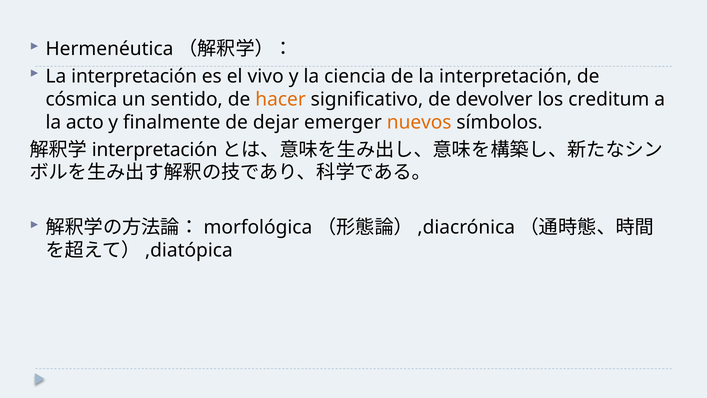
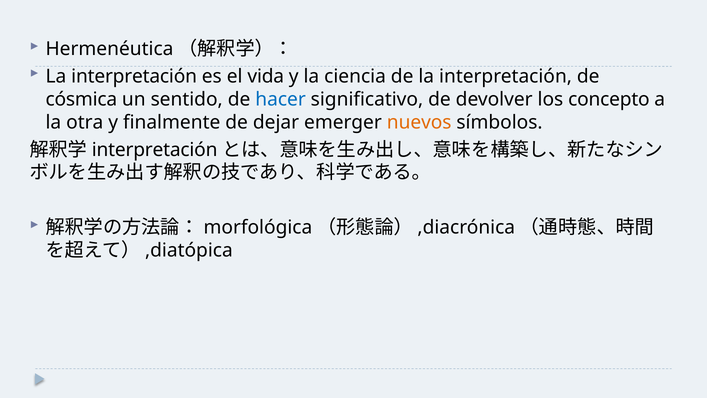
vivo: vivo -> vida (266, 76)
hacer colour: orange -> blue (281, 99)
creditum: creditum -> concepto (609, 99)
acto: acto -> otra (85, 122)
